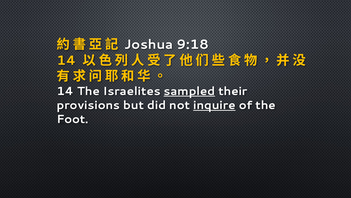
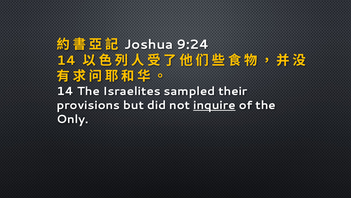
9:18: 9:18 -> 9:24 (193, 44)
sampled underline: present -> none (189, 91)
Foot: Foot -> Only (72, 119)
